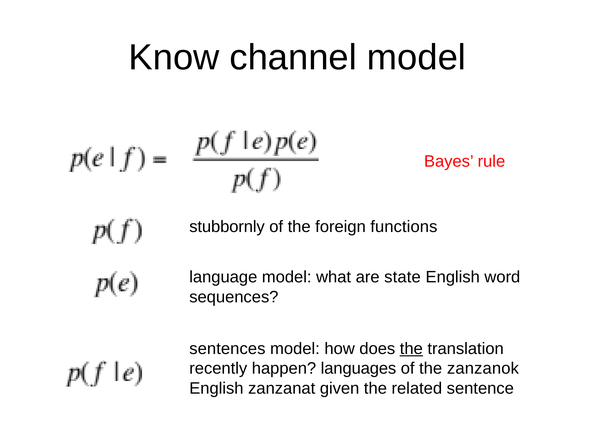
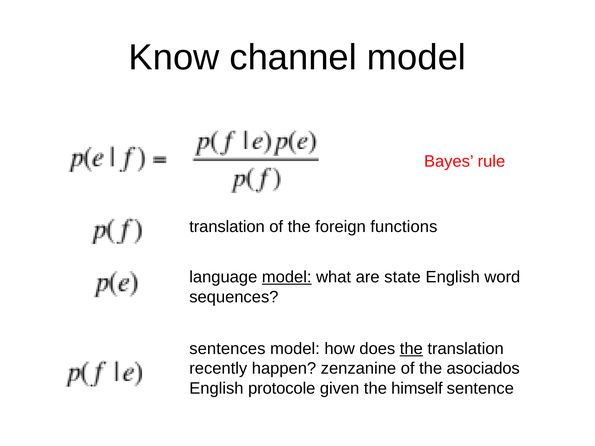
stubbornly: stubbornly -> translation (227, 227)
model underline: none -> present (287, 277)
languages: languages -> zenzanine (358, 369)
zanzanok: zanzanok -> asociados (483, 369)
zanzanat: zanzanat -> protocole (282, 388)
related: related -> himself (417, 388)
